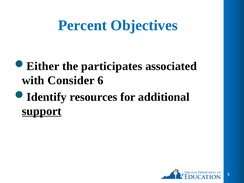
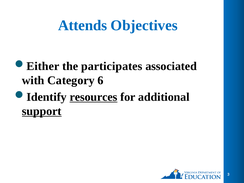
Percent: Percent -> Attends (83, 25)
Consider: Consider -> Category (71, 80)
resources underline: none -> present (94, 97)
